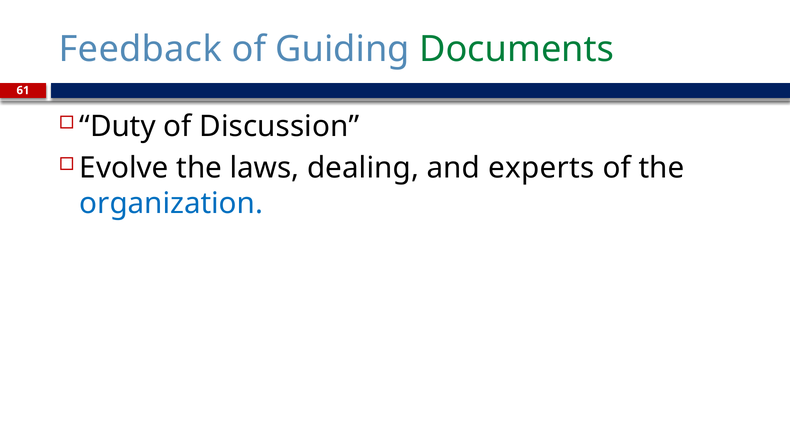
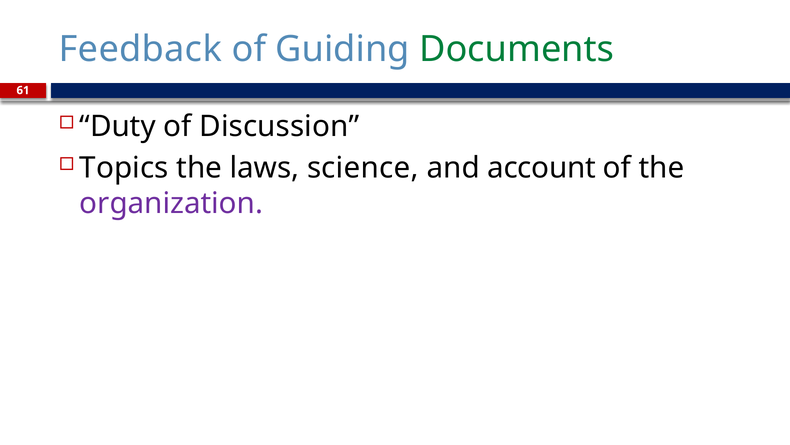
Evolve: Evolve -> Topics (124, 168)
dealing: dealing -> science (363, 168)
experts: experts -> account (541, 168)
organization colour: blue -> purple (171, 203)
